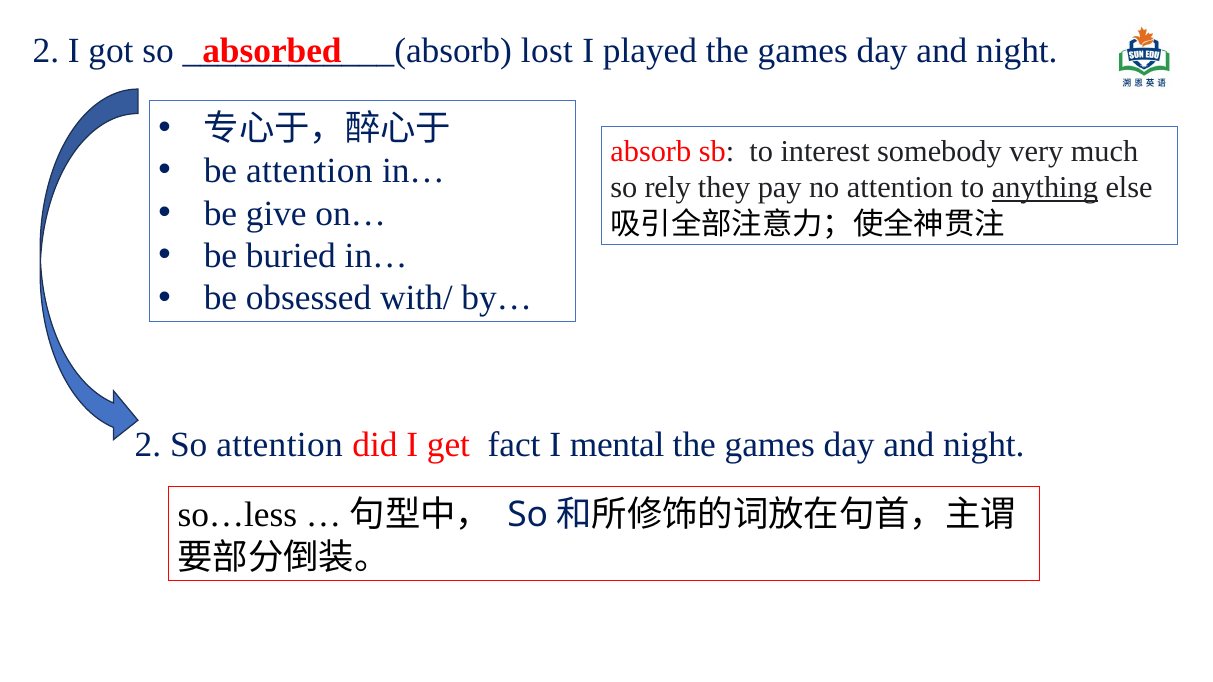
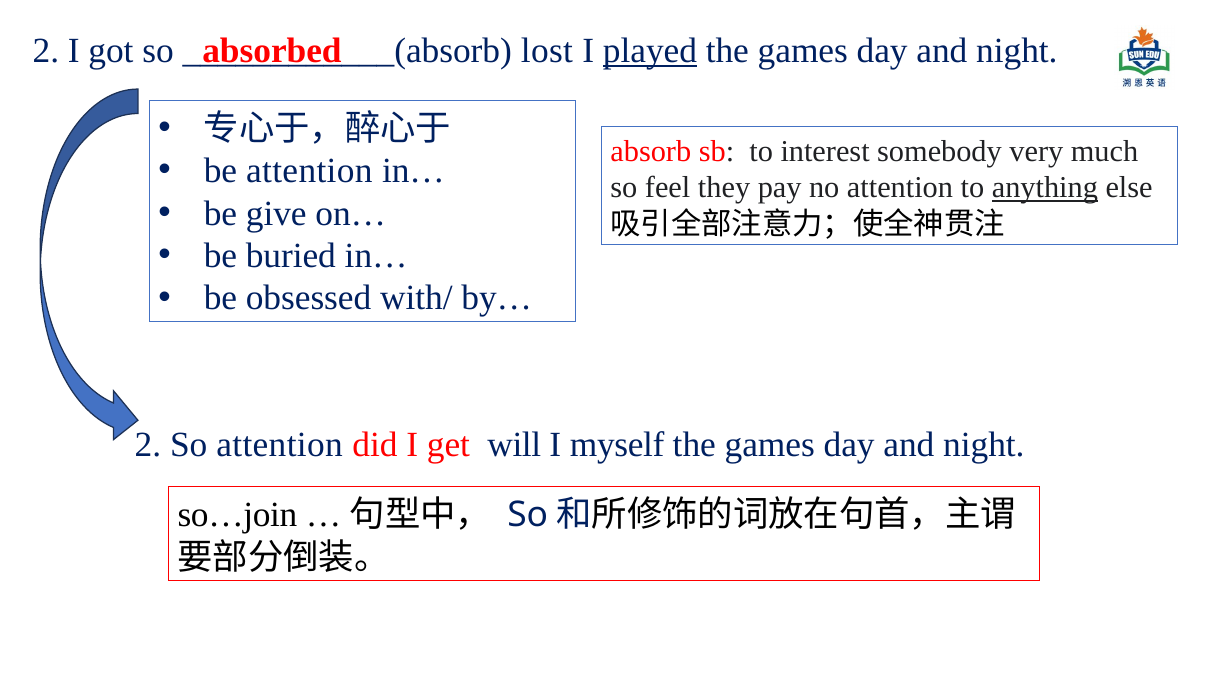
played underline: none -> present (650, 51)
rely: rely -> feel (668, 188)
fact: fact -> will (514, 445)
mental: mental -> myself (617, 445)
so…less: so…less -> so…join (237, 515)
